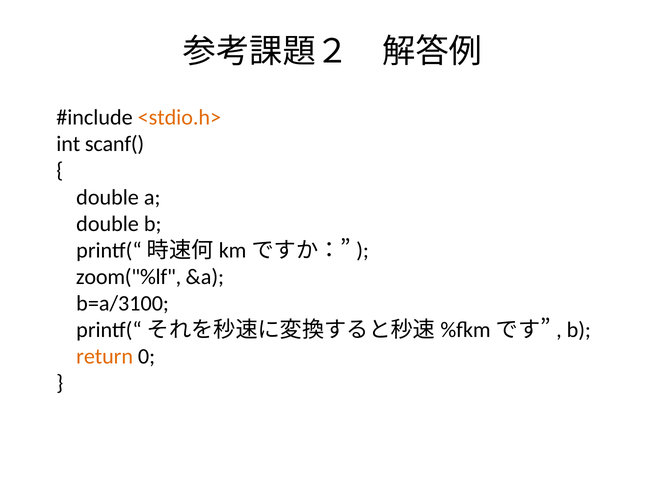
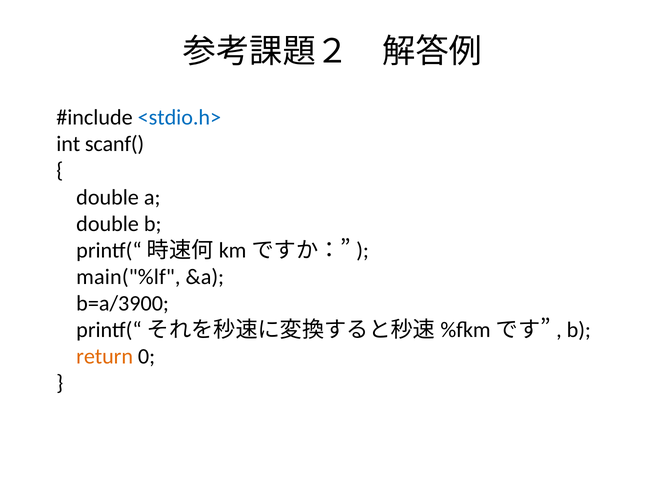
<stdio.h> colour: orange -> blue (179, 118)
zoom("%lf: zoom("%lf -> main("%lf (128, 277)
b=a/3100: b=a/3100 -> b=a/3900 (123, 304)
